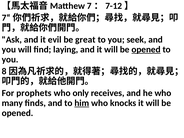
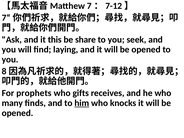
evil: evil -> this (55, 40)
great: great -> share (85, 40)
opened underline: present -> none (146, 49)
only: only -> gifts (81, 93)
